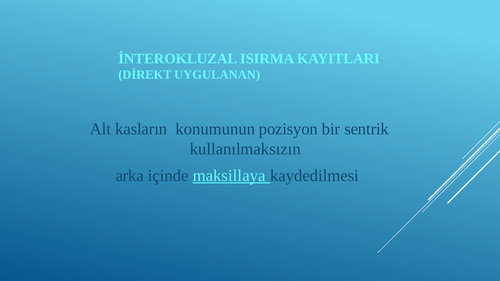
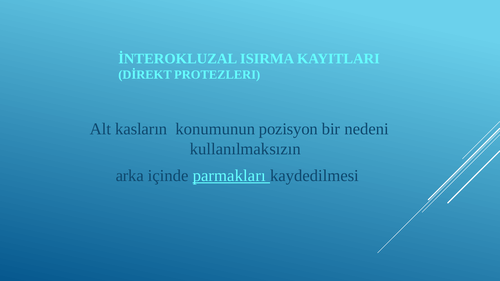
UYGULANAN: UYGULANAN -> PROTEZLERI (217, 75)
sentrik: sentrik -> nedeni (367, 129)
maksillaya: maksillaya -> parmakları (229, 176)
